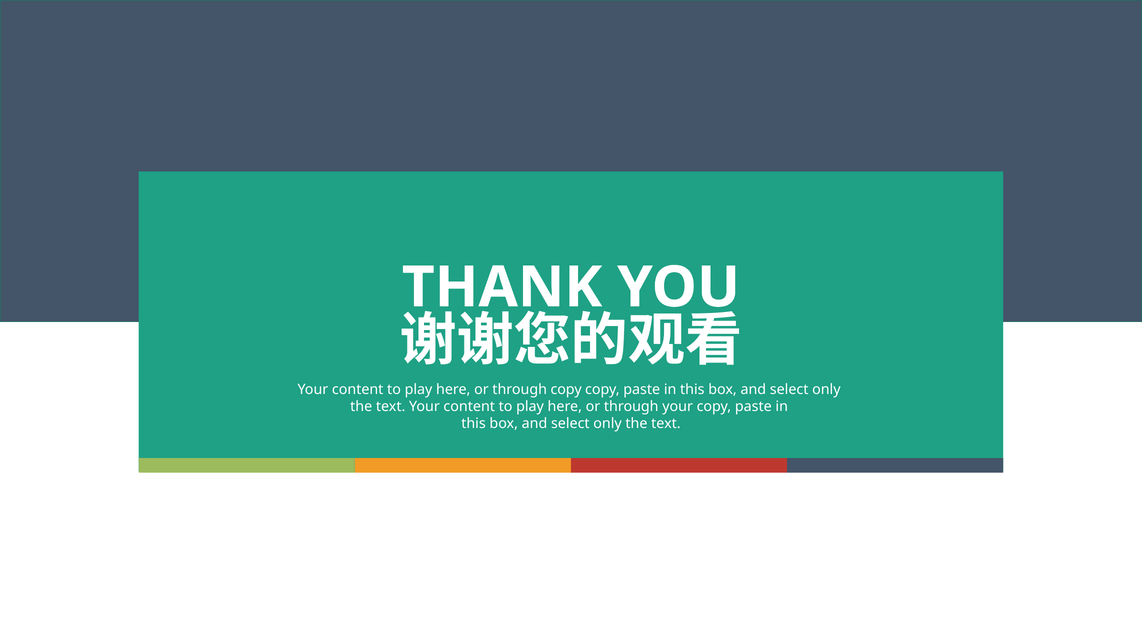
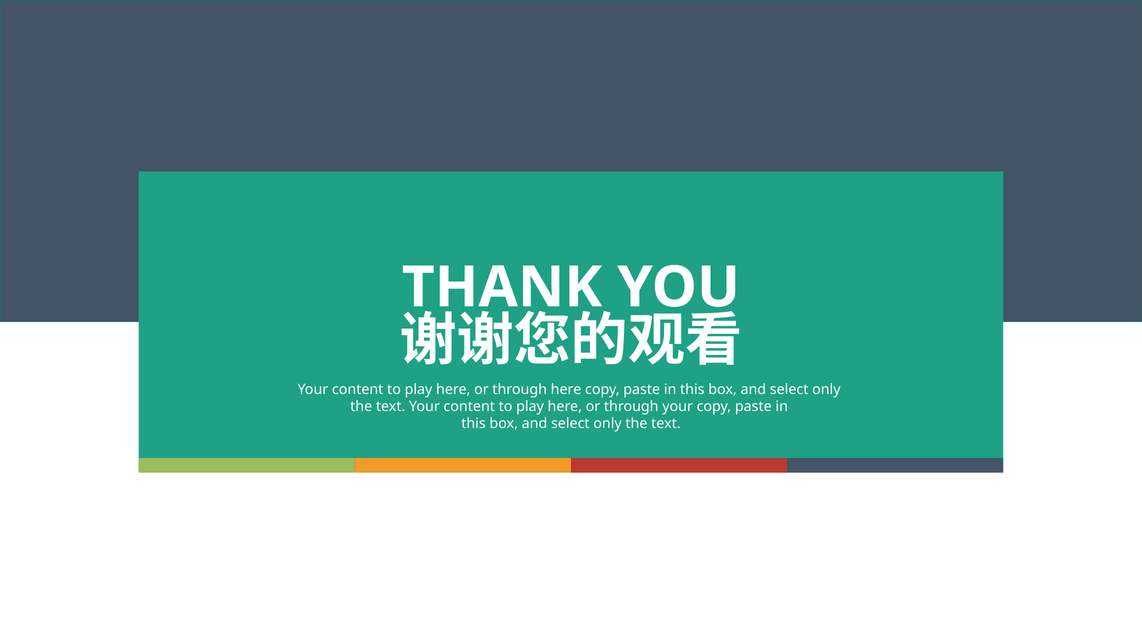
through copy: copy -> here (566, 389)
